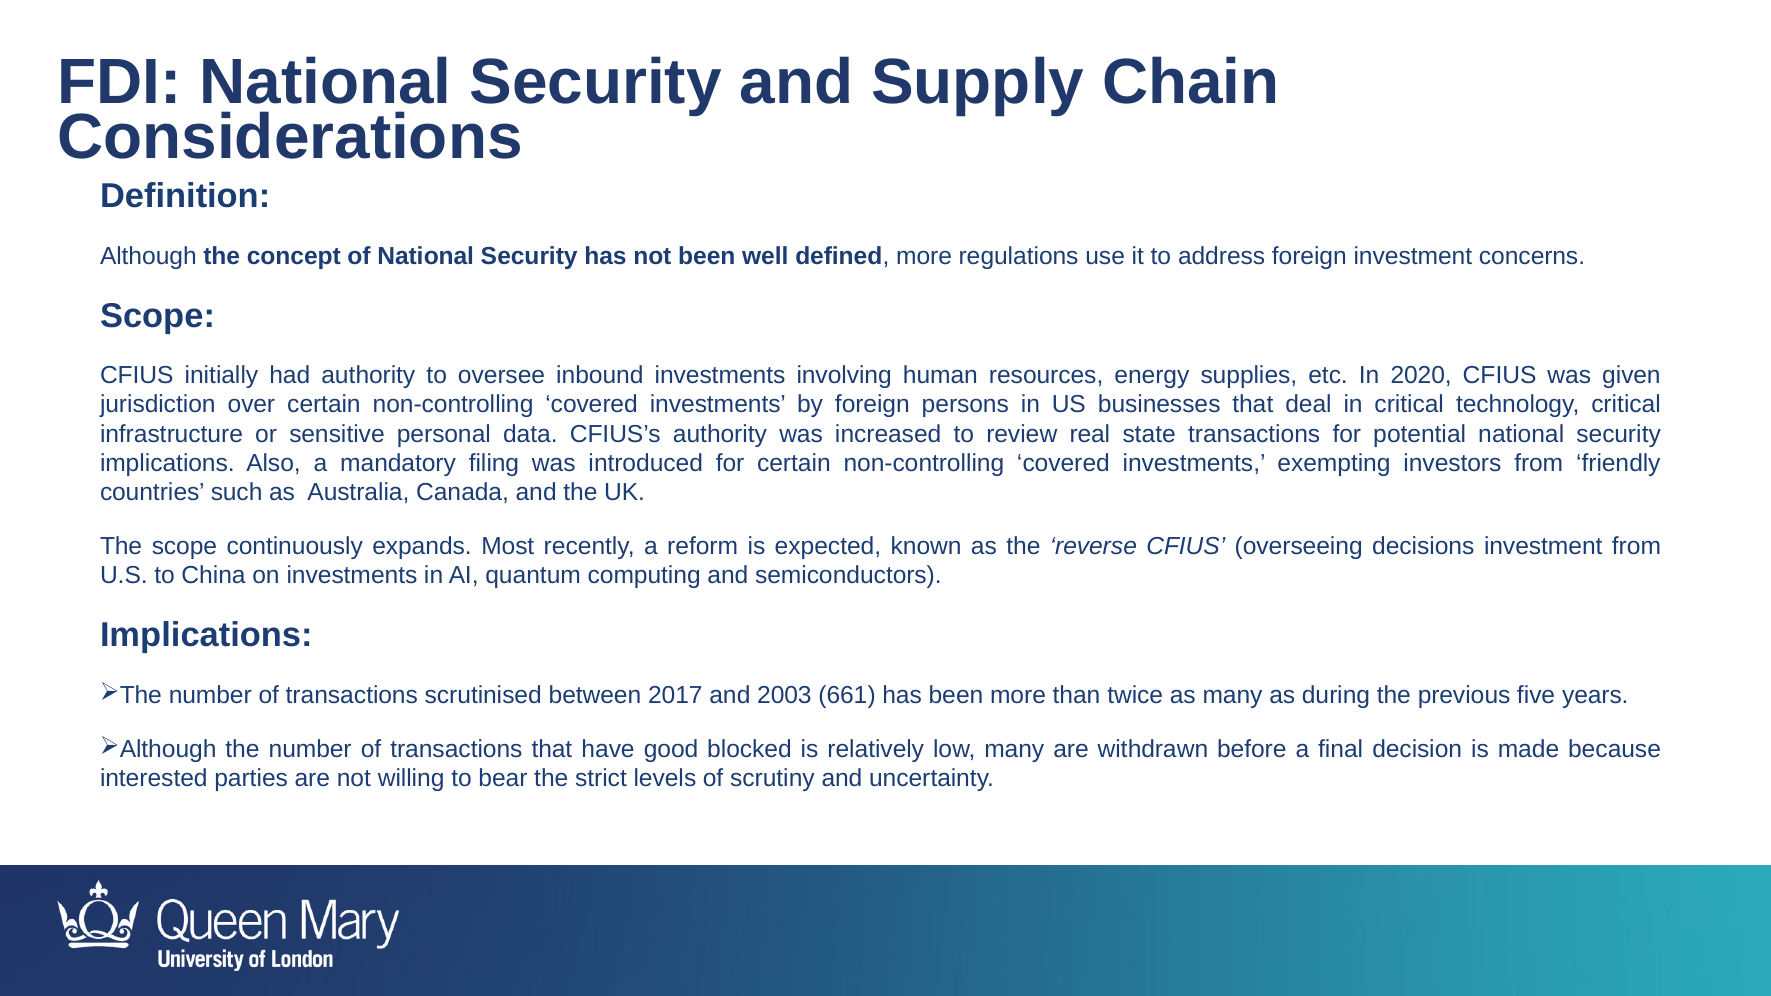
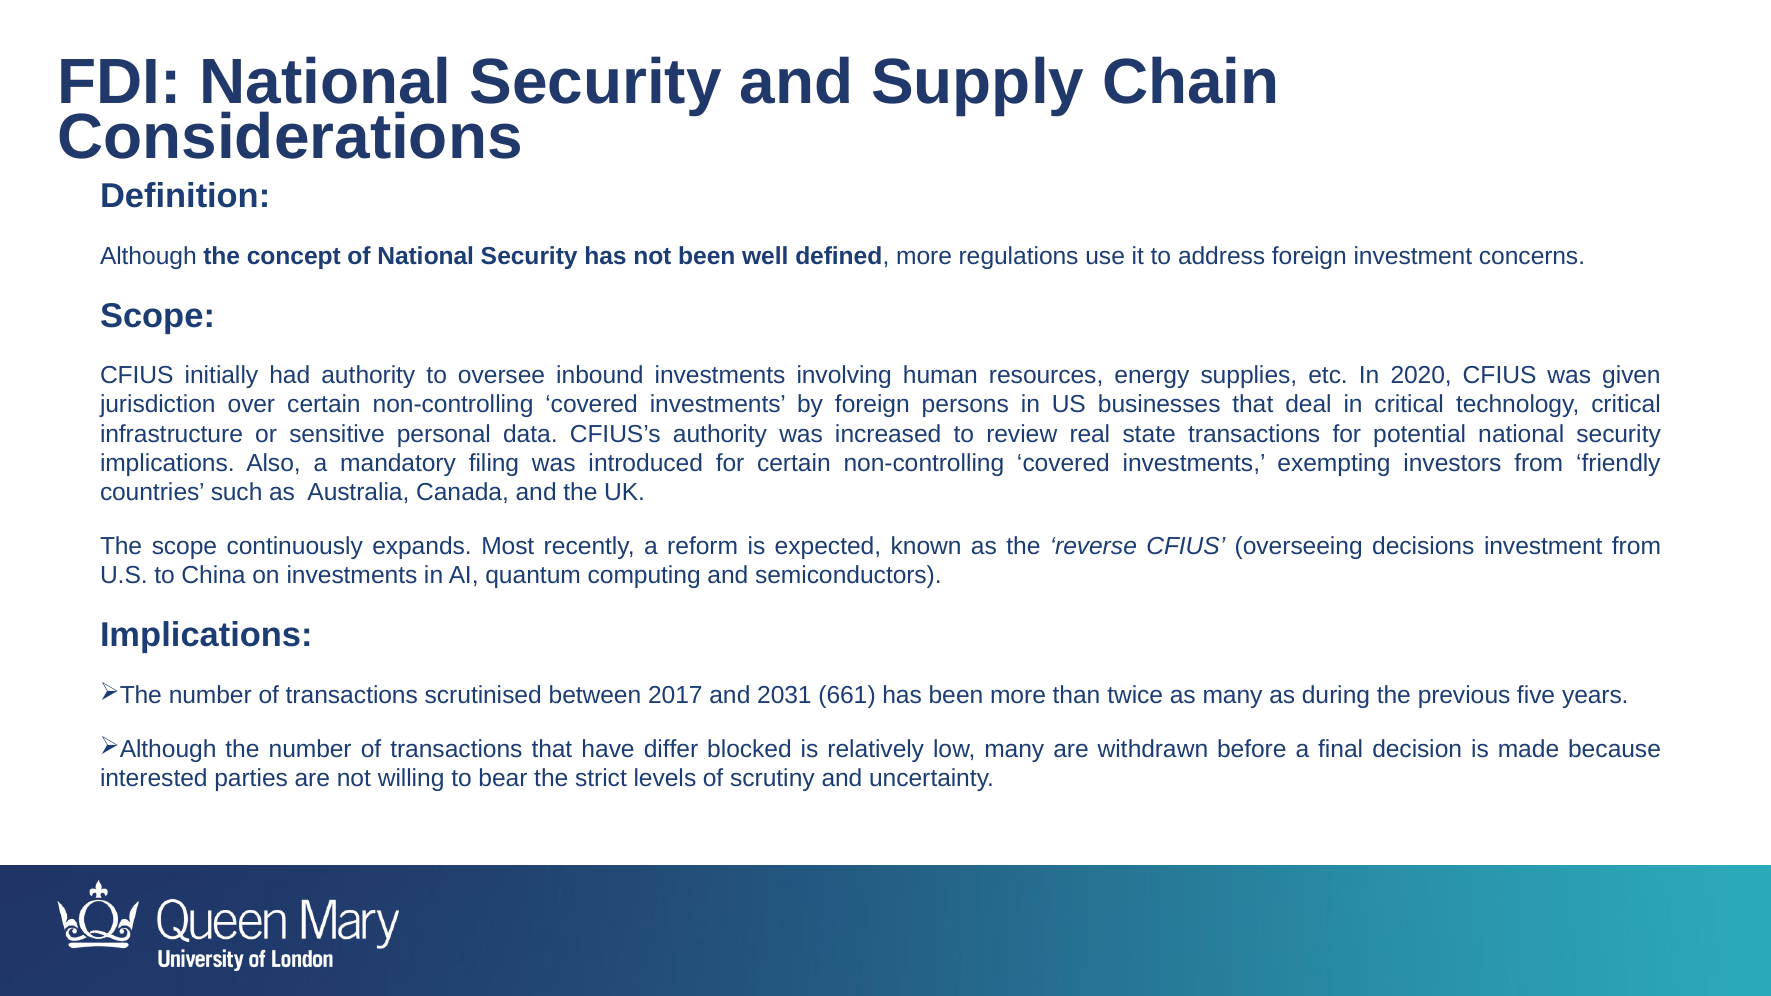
2003: 2003 -> 2031 (784, 695)
good: good -> differ (671, 749)
